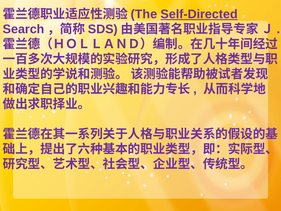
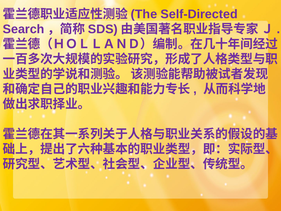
Self-Directed underline: present -> none (199, 14)
